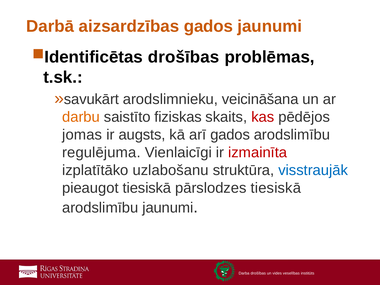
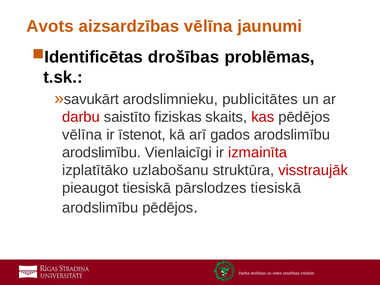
Darbā: Darbā -> Avots (50, 26)
aizsardzības gados: gados -> vēlīna (208, 26)
veicināšana: veicināšana -> publicitātes (260, 99)
darbu colour: orange -> red (81, 117)
jomas: jomas -> vēlīna (82, 135)
augsts: augsts -> īstenot (142, 135)
regulējuma: regulējuma -> arodslimību (102, 152)
visstraujāk colour: blue -> red (313, 170)
arodslimību jaunumi: jaunumi -> pēdējos (168, 208)
